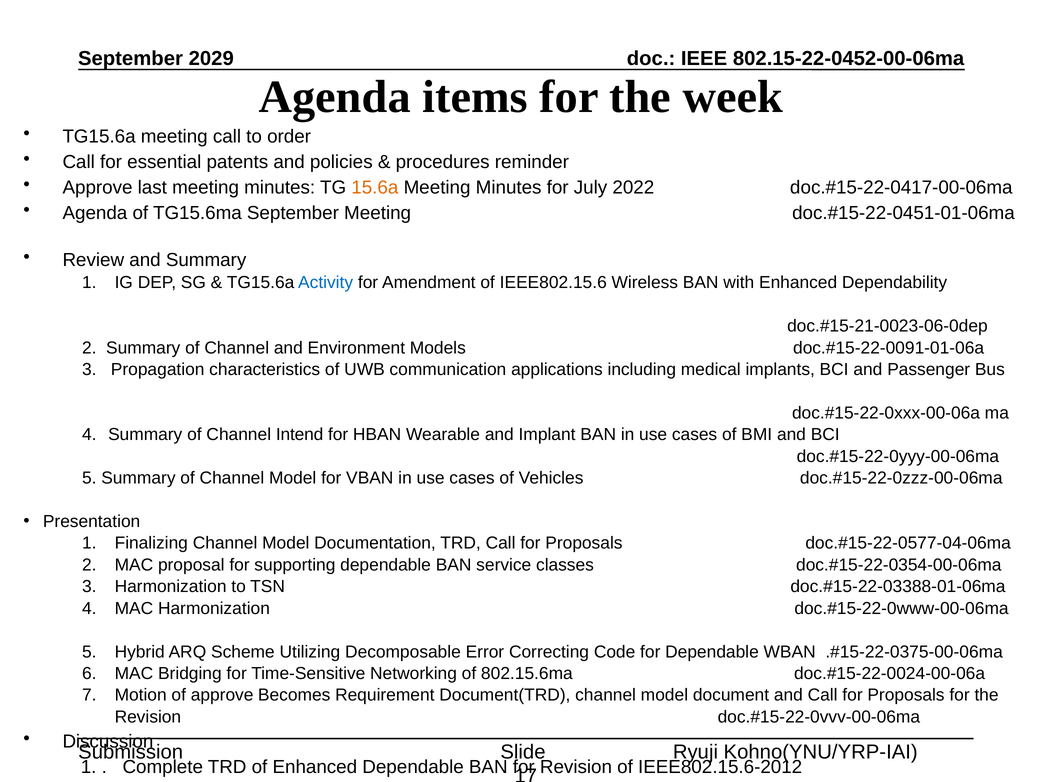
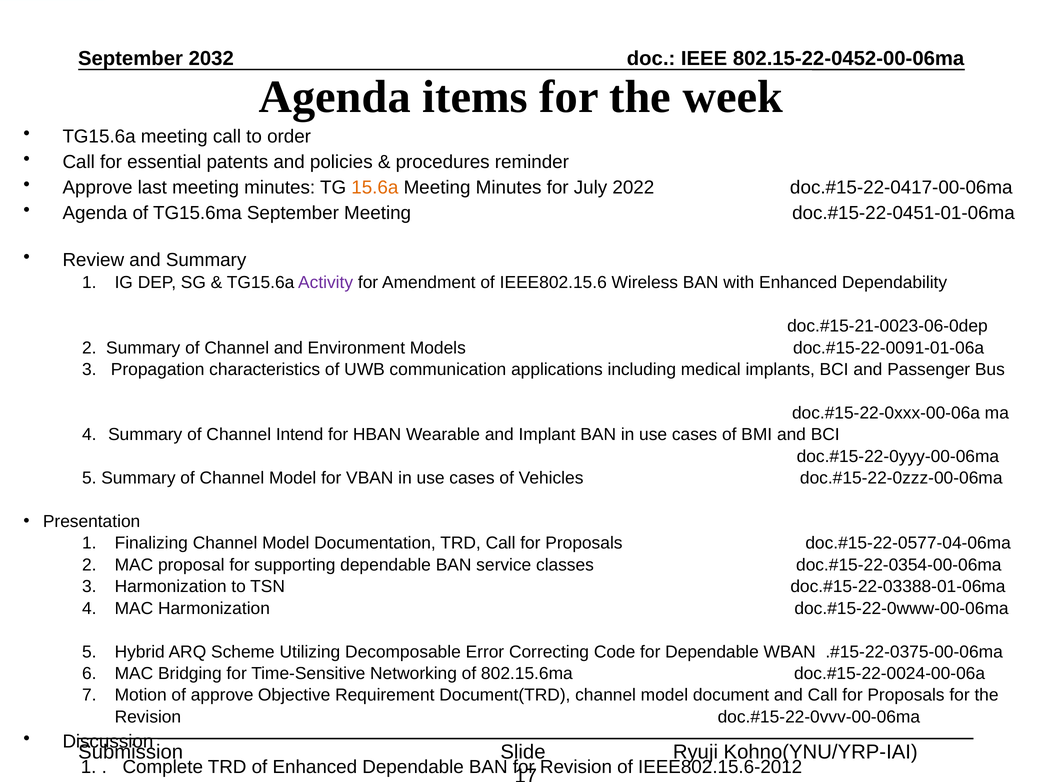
2029: 2029 -> 2032 (211, 59)
Activity colour: blue -> purple (326, 283)
Becomes: Becomes -> Objective (294, 695)
